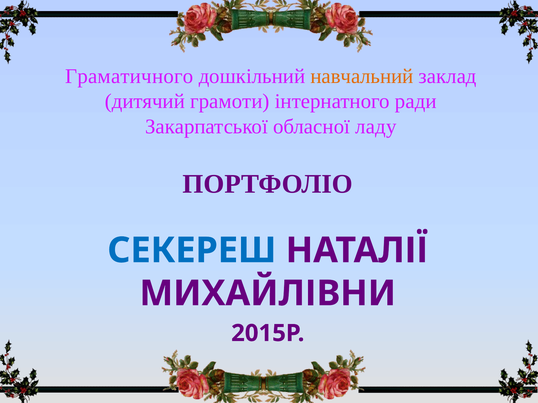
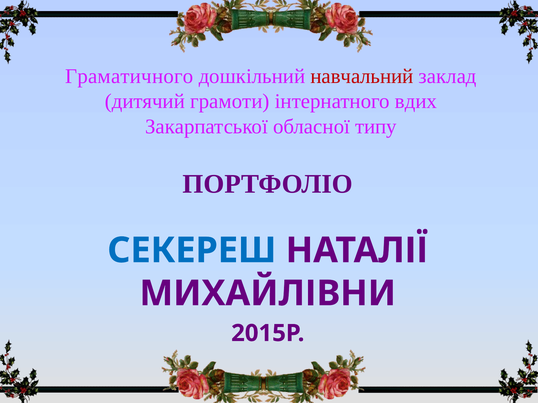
навчальний colour: orange -> red (362, 76)
ради: ради -> вдих (416, 101)
ладу: ладу -> типу (376, 127)
